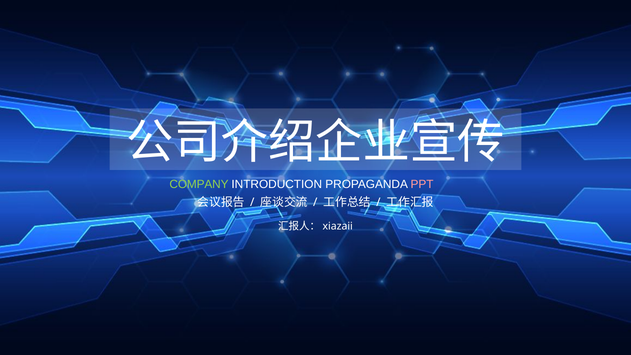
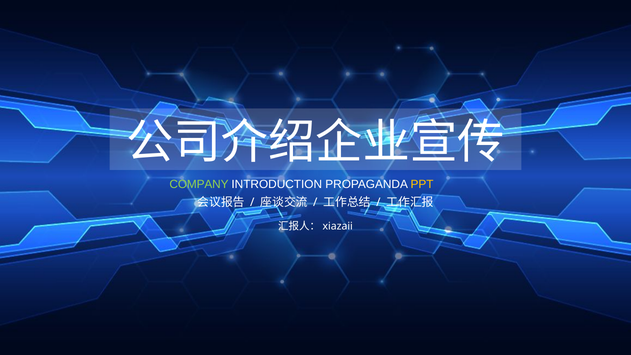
PPT colour: pink -> yellow (422, 184)
